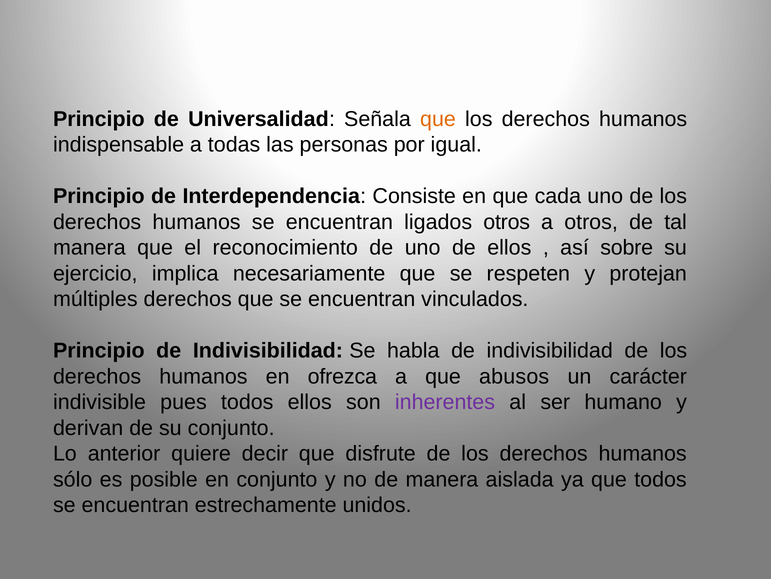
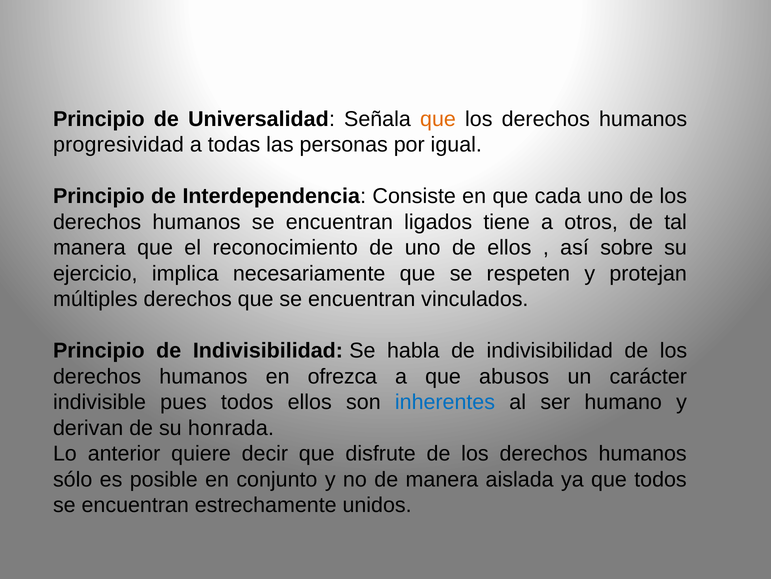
indispensable: indispensable -> progresividad (118, 145)
ligados otros: otros -> tiene (507, 222)
inherentes colour: purple -> blue (445, 402)
su conjunto: conjunto -> honrada (231, 428)
